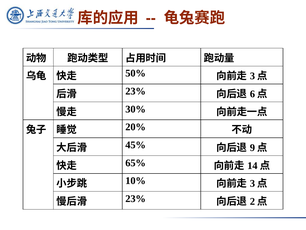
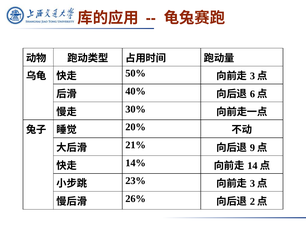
23%: 23% -> 40% (136, 91)
45%: 45% -> 21% (136, 145)
65%: 65% -> 14% (136, 163)
10%: 10% -> 23% (136, 180)
23%: 23% -> 26% (136, 198)
